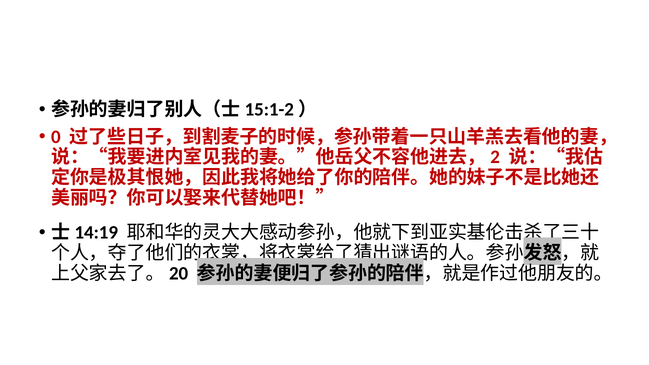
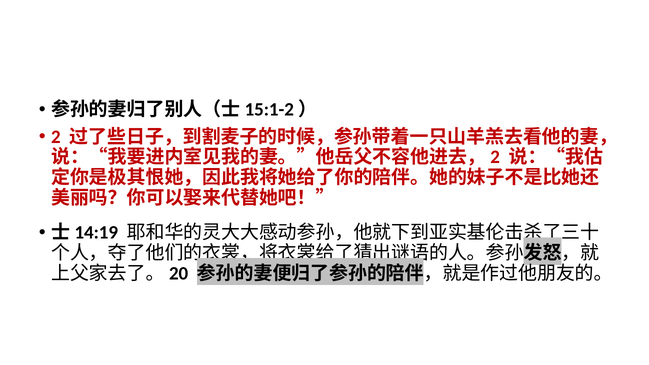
0: 0 -> 2 (56, 137)
